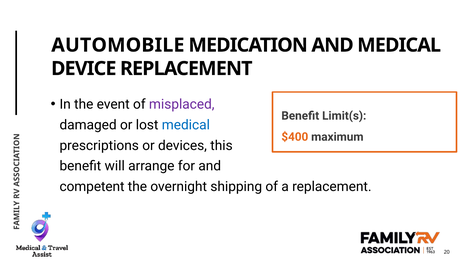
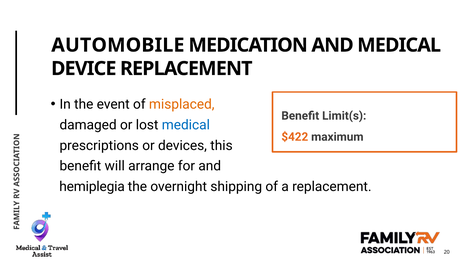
misplaced colour: purple -> orange (182, 104)
$400: $400 -> $422 (295, 137)
competent: competent -> hemiplegia (92, 186)
